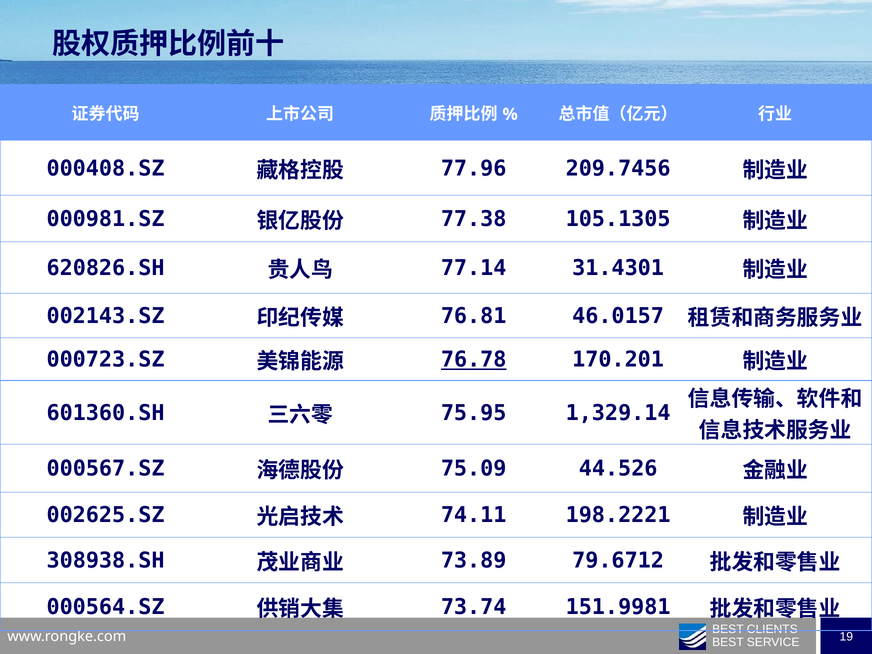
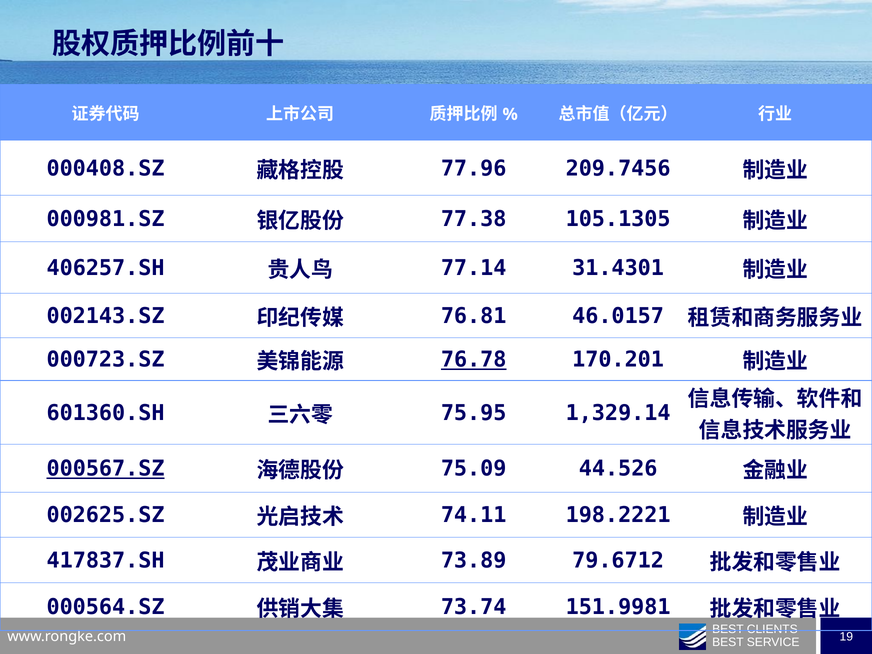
620826.SH: 620826.SH -> 406257.SH (106, 268)
000567.SZ underline: none -> present (106, 469)
308938.SH: 308938.SH -> 417837.SH (106, 561)
